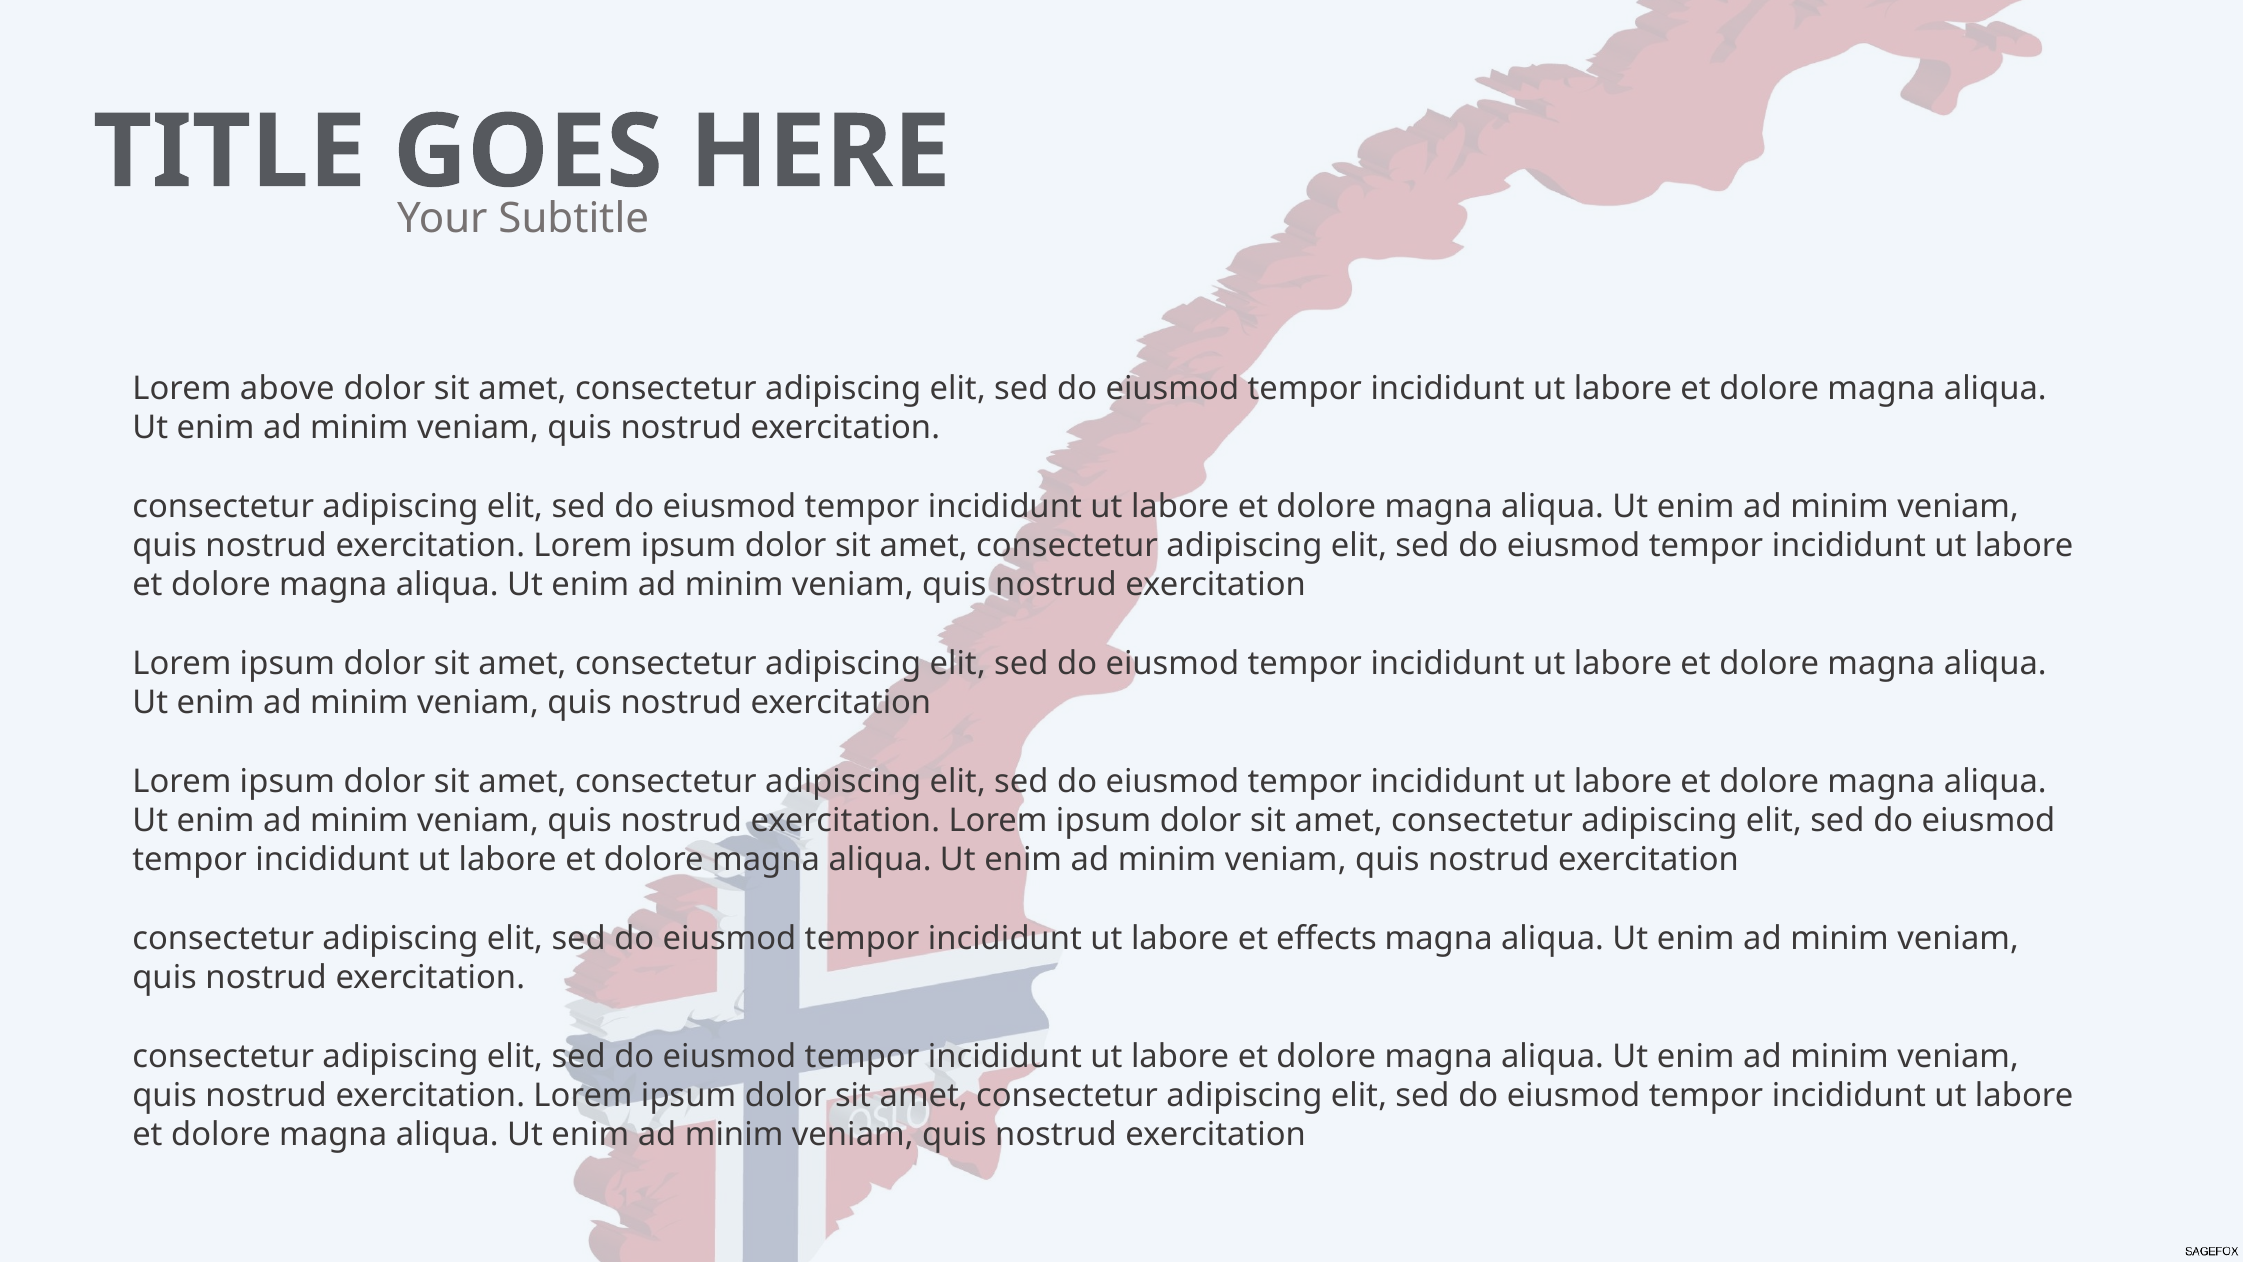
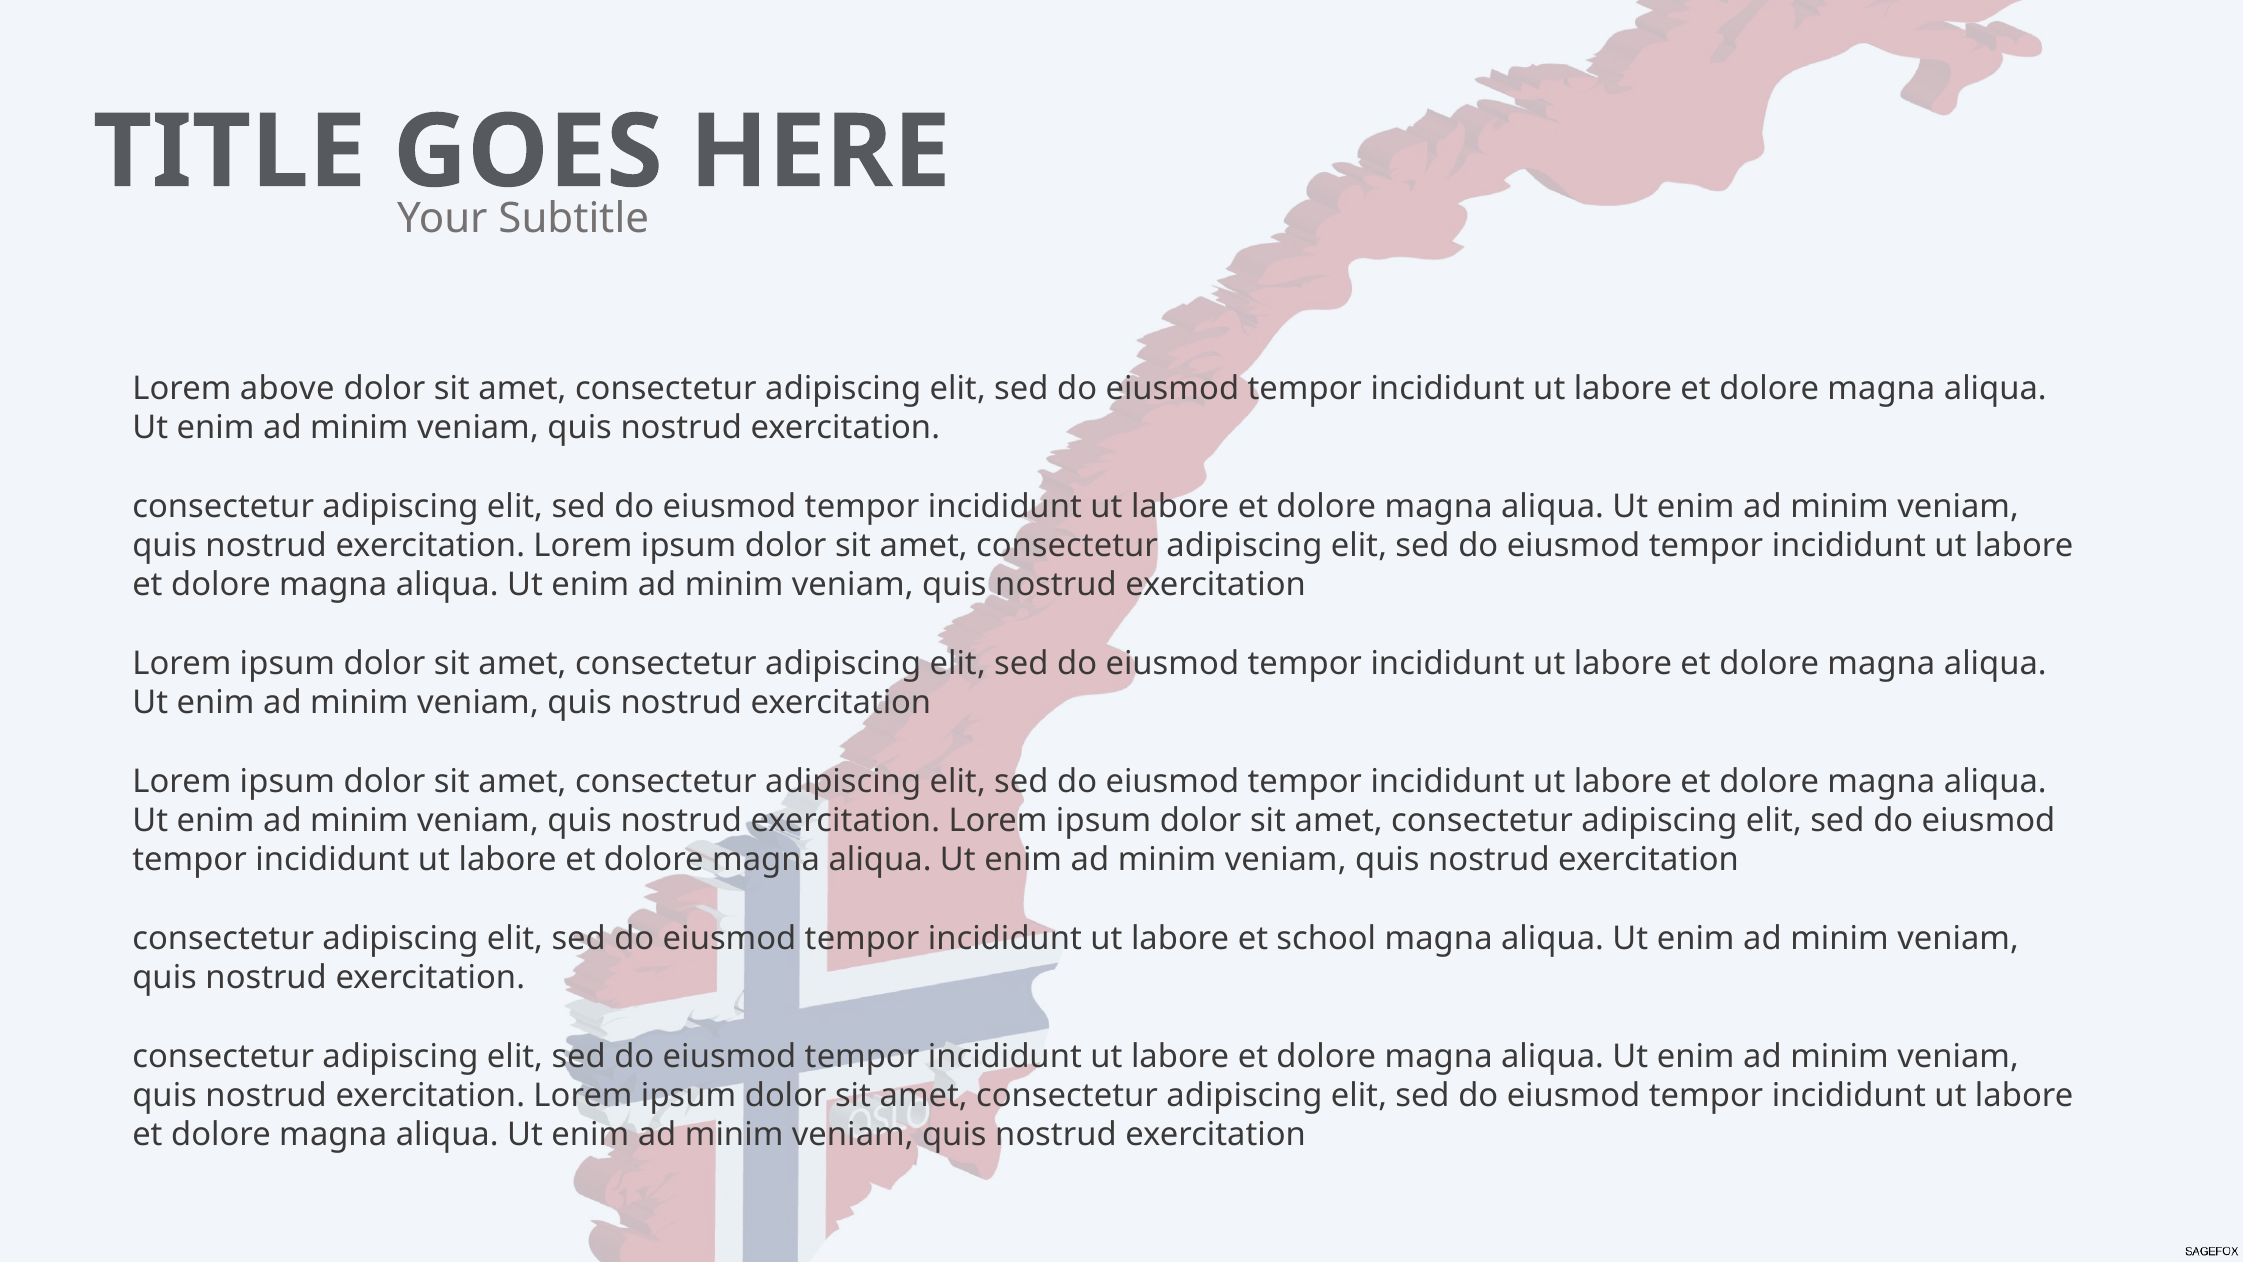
effects: effects -> school (1326, 938)
